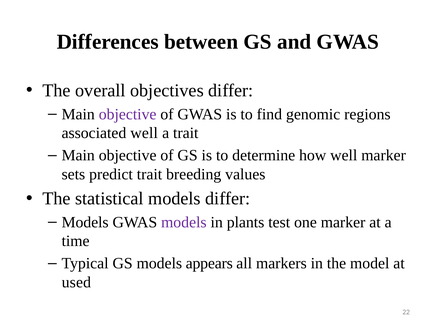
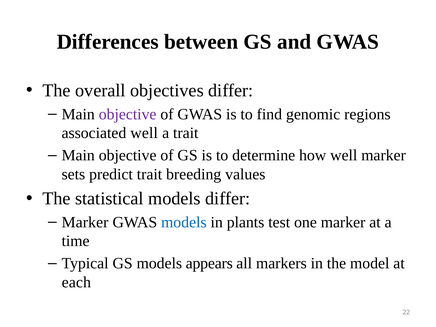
Models: Models -> Marker (85, 222)
models colour: purple -> blue (184, 222)
used: used -> each (76, 282)
